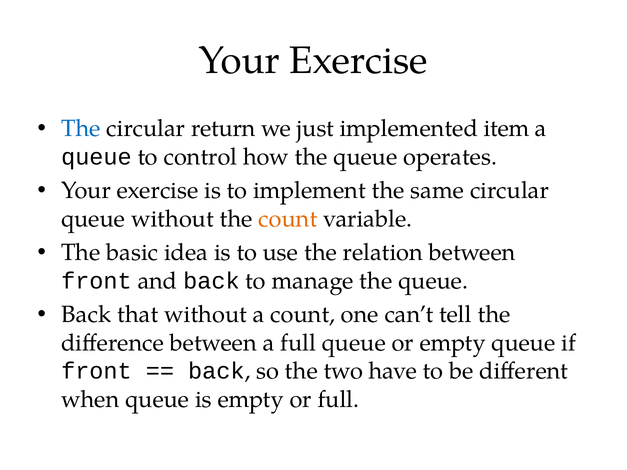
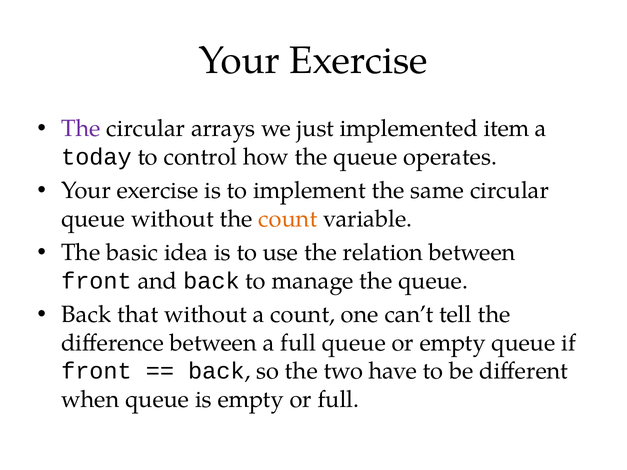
The colour: blue -> purple (81, 129)
return: return -> arrays (223, 129)
queue: queue -> today (96, 157)
